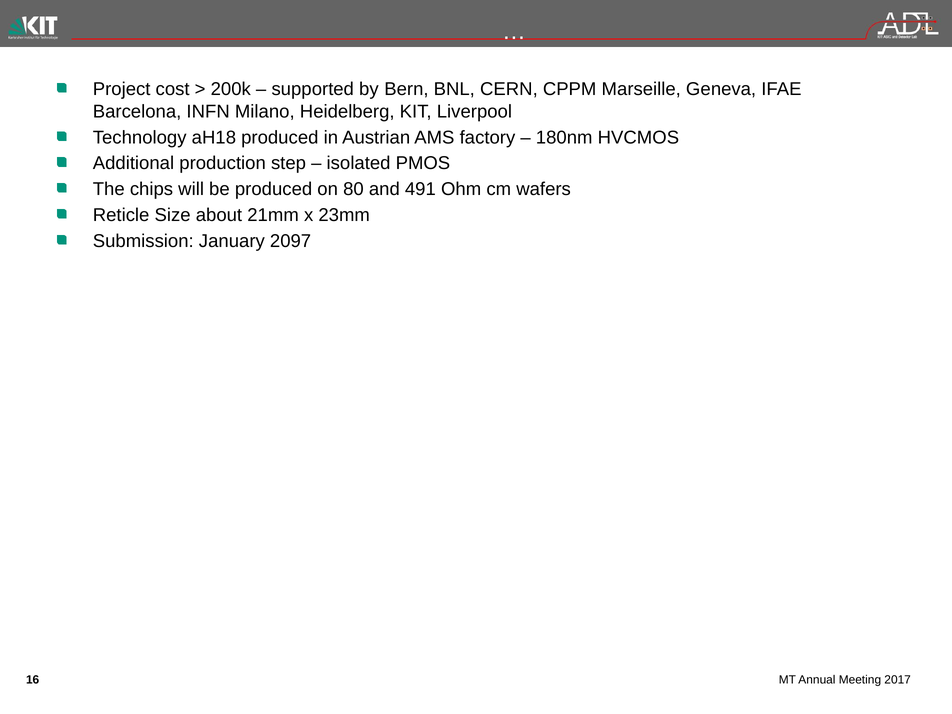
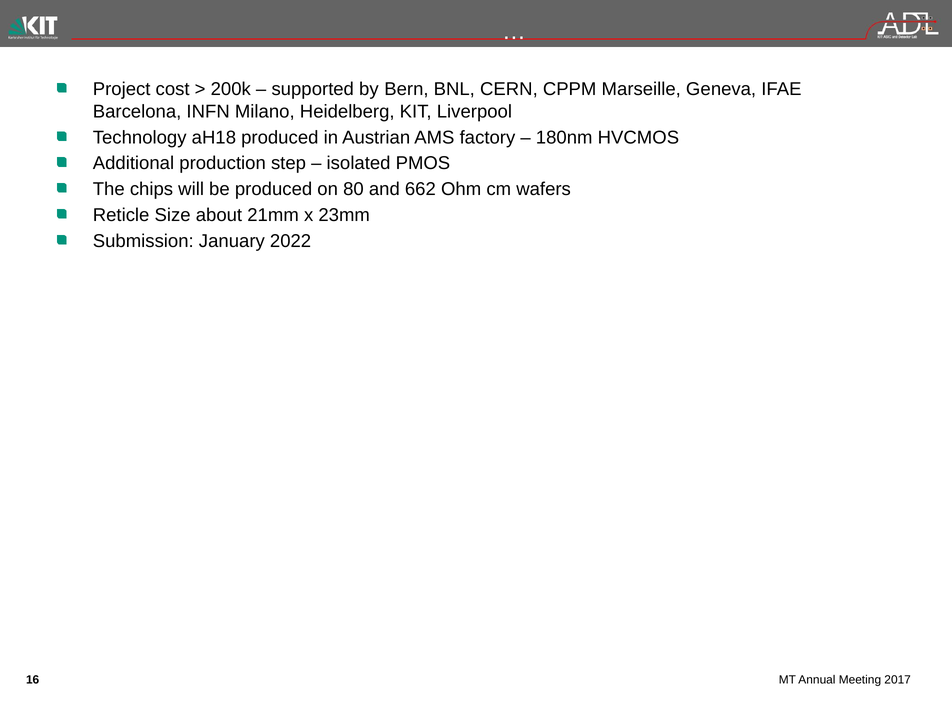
491: 491 -> 662 (420, 189)
2097: 2097 -> 2022 (291, 241)
